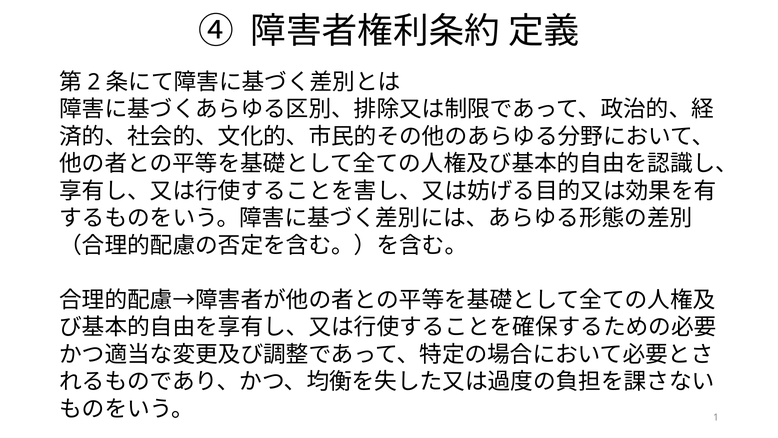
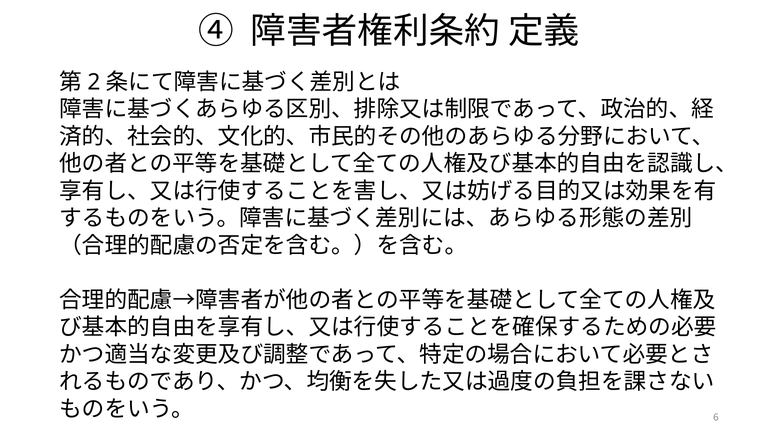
1: 1 -> 6 (716, 417)
